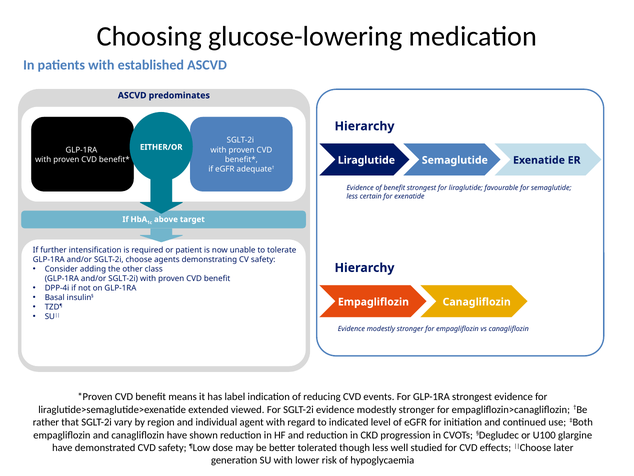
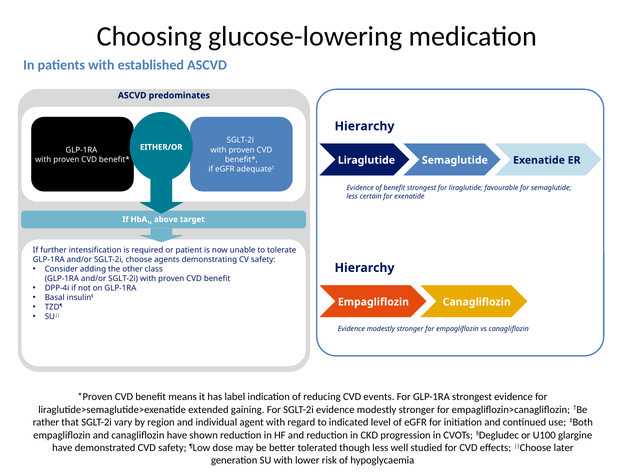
viewed: viewed -> gaining (248, 409)
